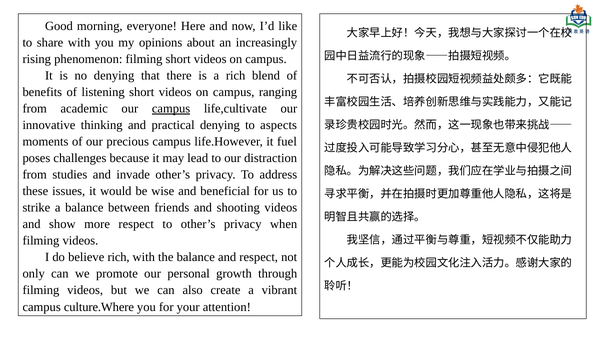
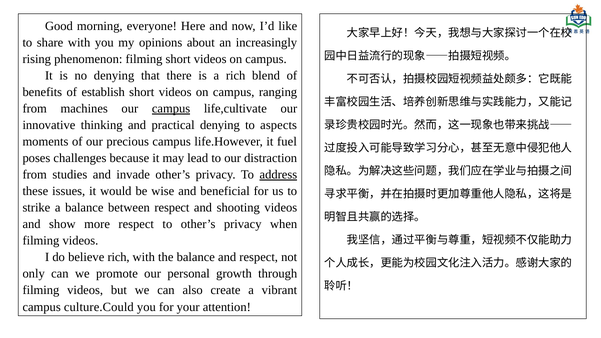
listening: listening -> establish (103, 92)
academic: academic -> machines (84, 109)
address underline: none -> present (278, 175)
between friends: friends -> respect (172, 208)
culture.Where: culture.Where -> culture.Could (99, 307)
